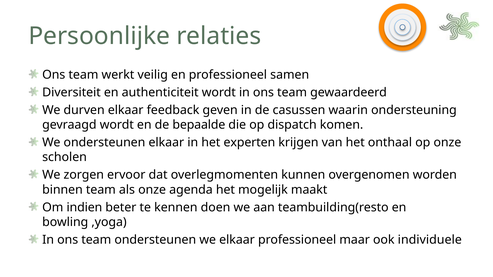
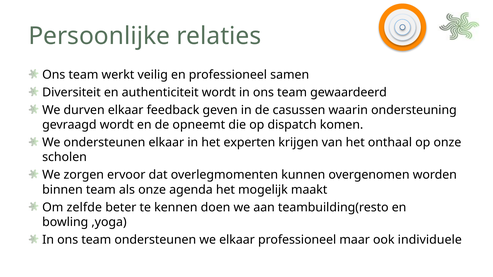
bepaalde: bepaalde -> opneemt (199, 125)
indien: indien -> zelfde (84, 208)
